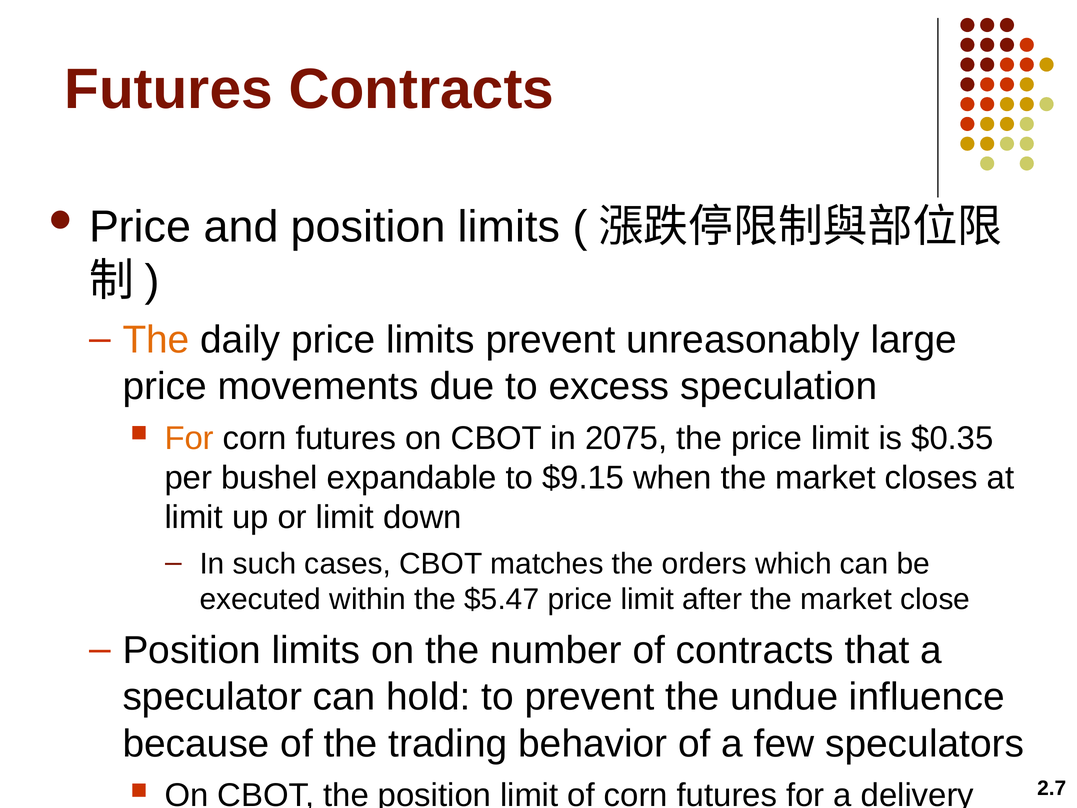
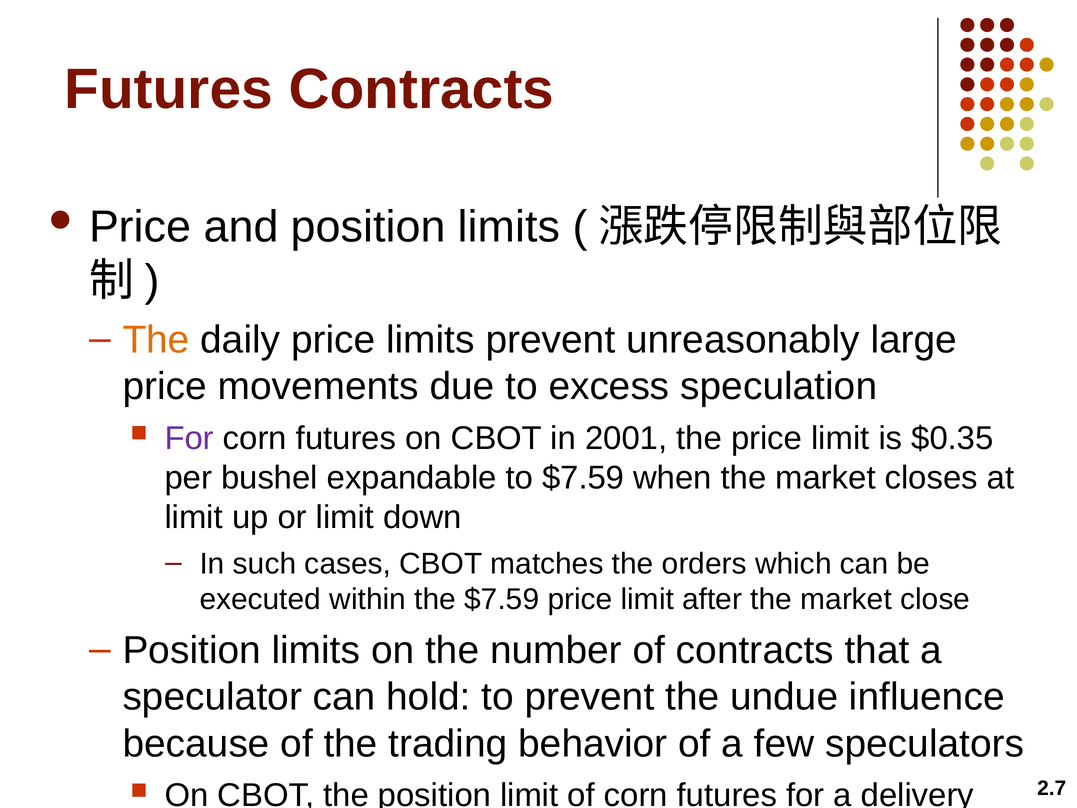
For colour: orange -> purple (189, 438)
2075: 2075 -> 2001 (626, 438)
to $9.15: $9.15 -> $7.59 (583, 478)
the $5.47: $5.47 -> $7.59 (502, 599)
